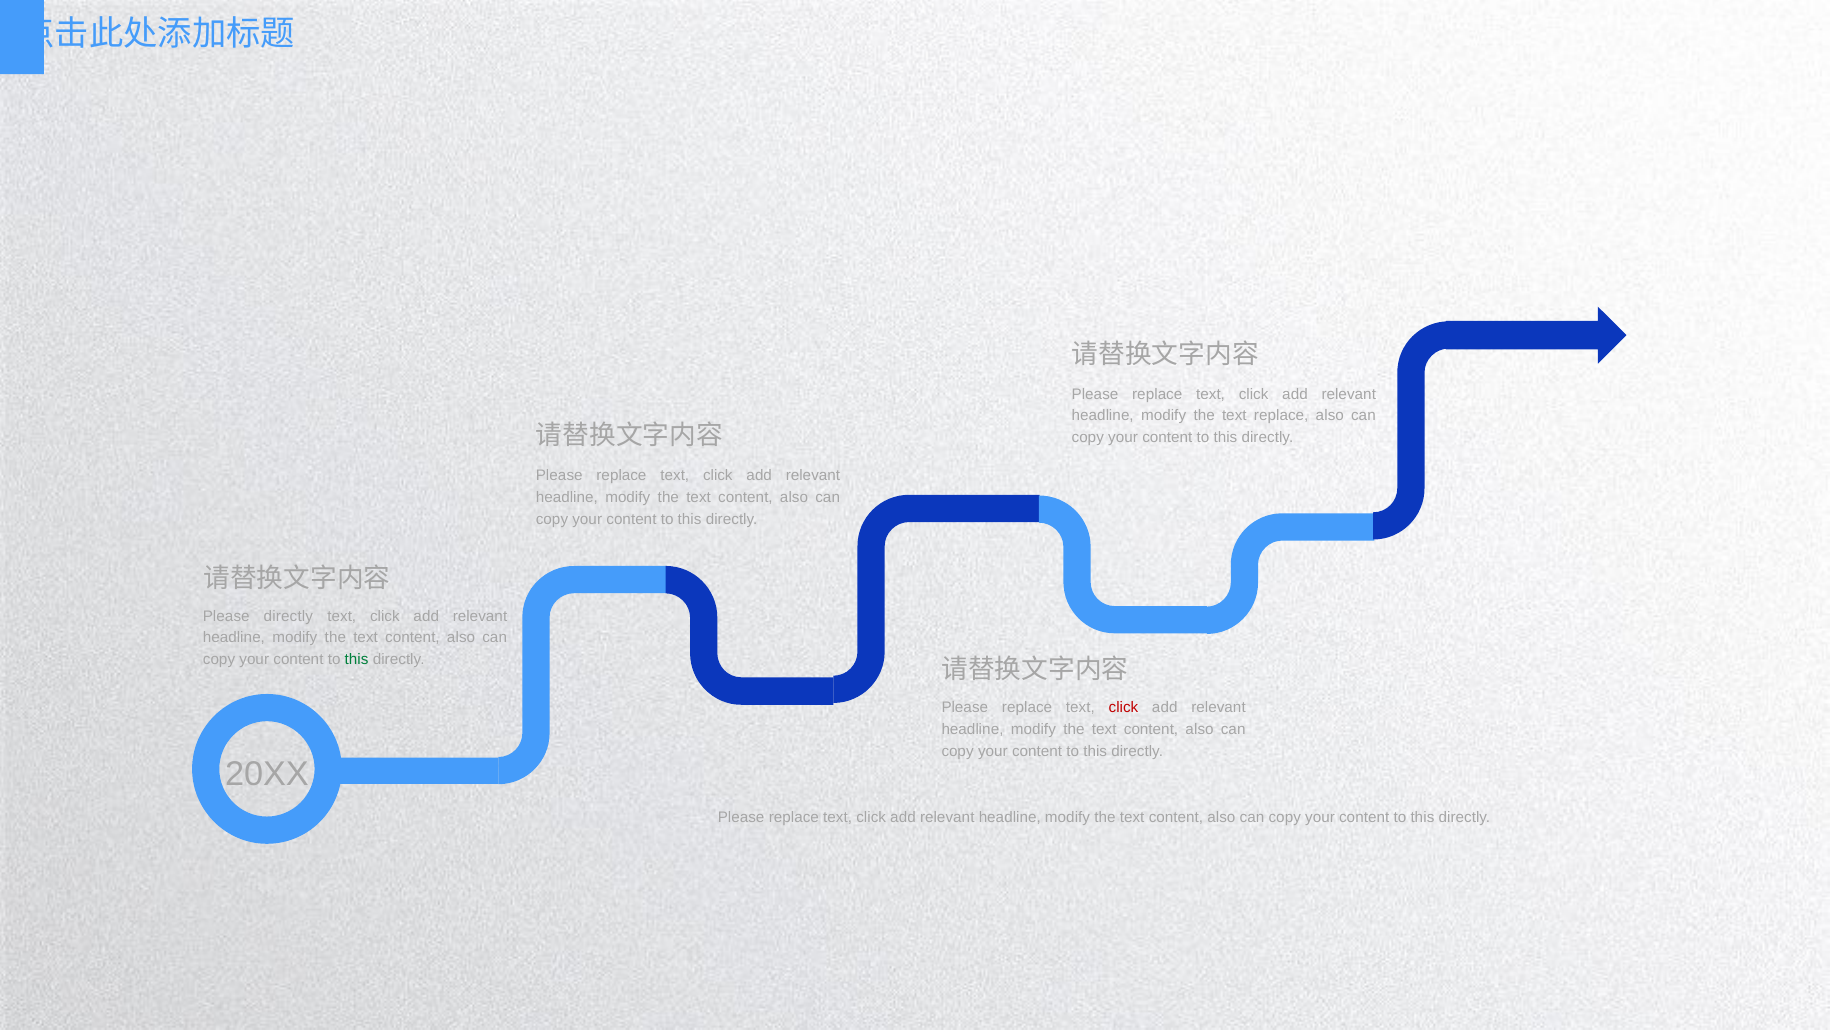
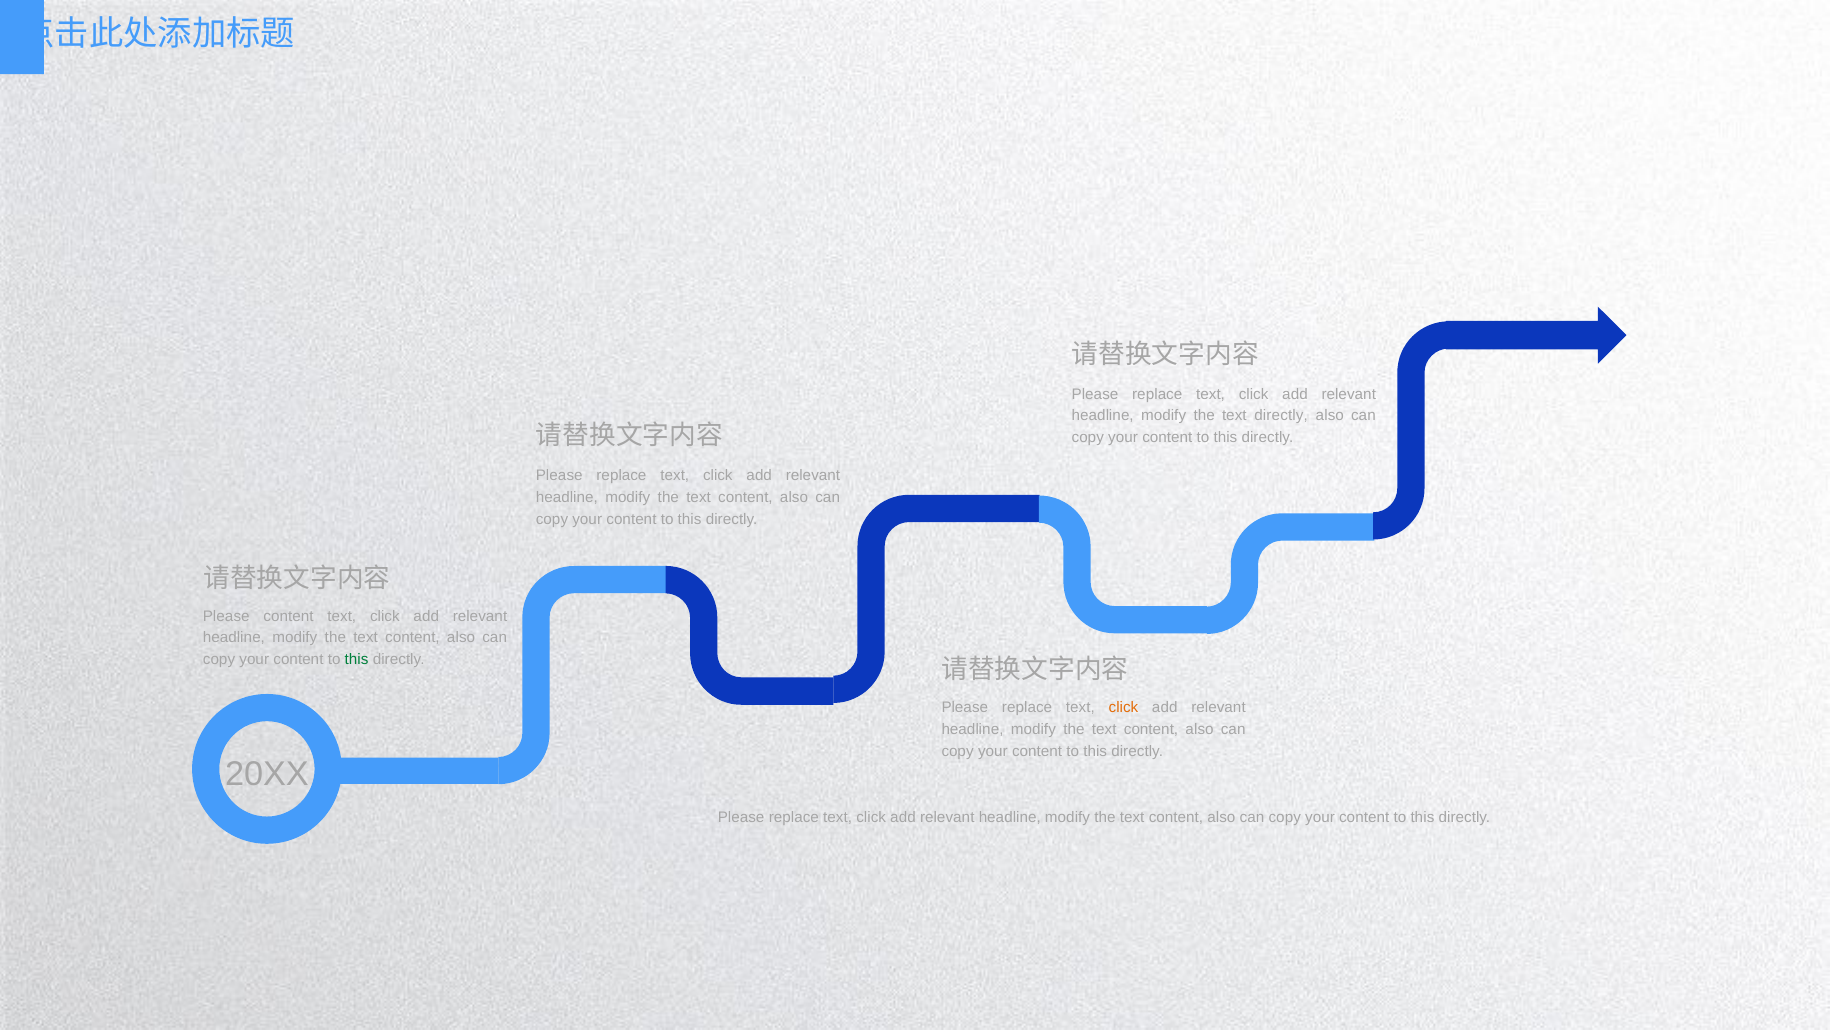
text replace: replace -> directly (1281, 416)
Please directly: directly -> content (288, 616)
click colour: red -> orange (1123, 707)
